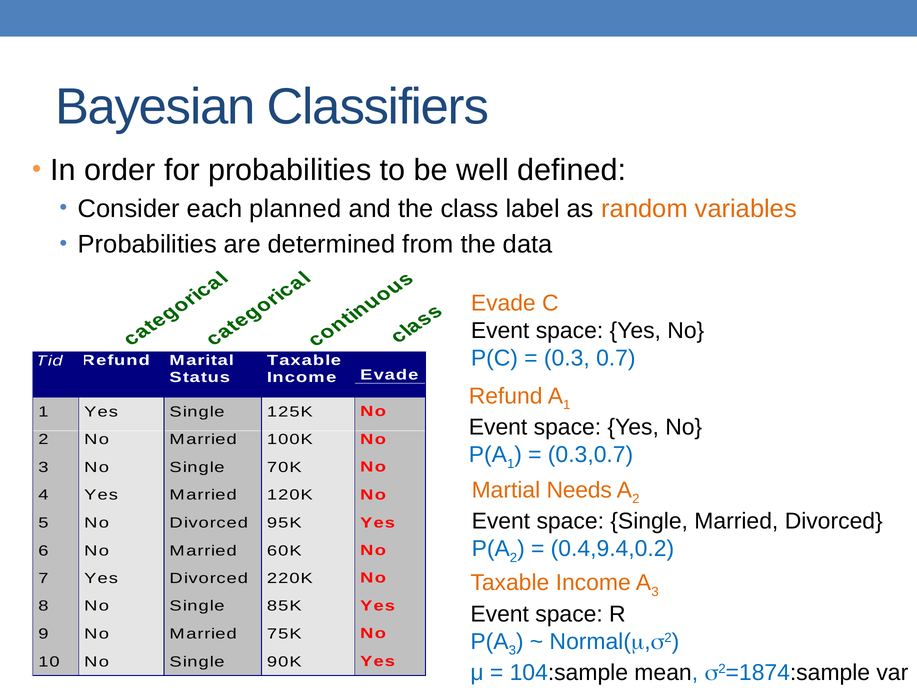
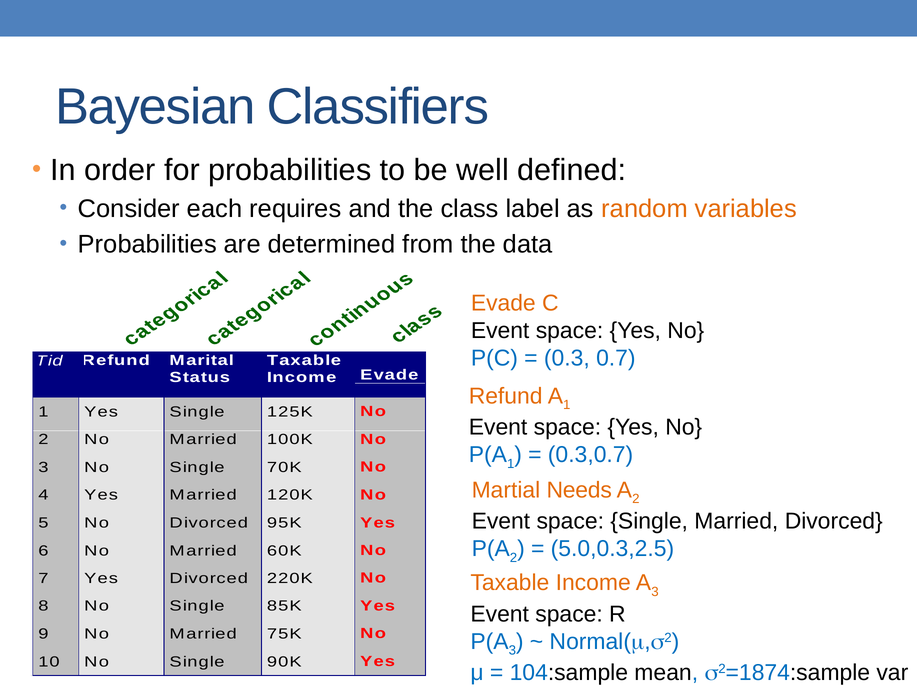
planned: planned -> requires (295, 209)
0.4,9.4,0.2: 0.4,9.4,0.2 -> 5.0,0.3,2.5 (612, 549)
